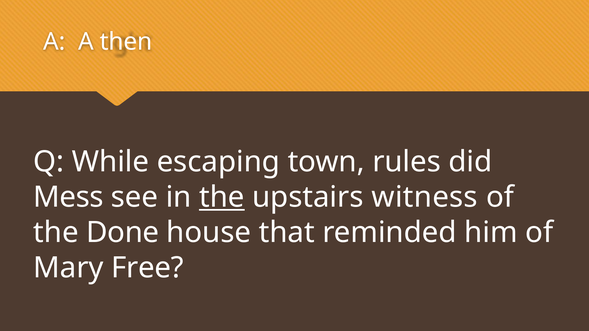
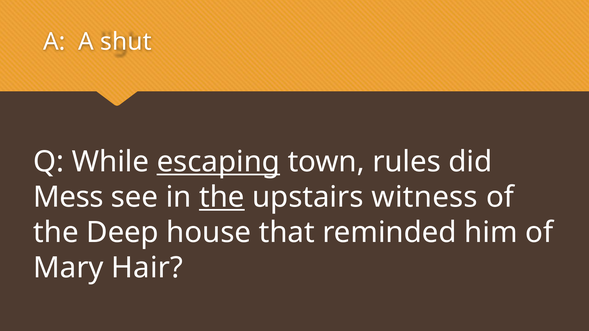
then: then -> shut (126, 42)
escaping underline: none -> present (218, 162)
Done: Done -> Deep (123, 233)
Free: Free -> Hair (147, 268)
